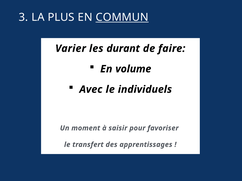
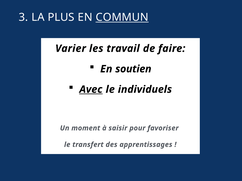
durant: durant -> travail (123, 49)
volume: volume -> soutien (133, 69)
Avec underline: none -> present (91, 90)
